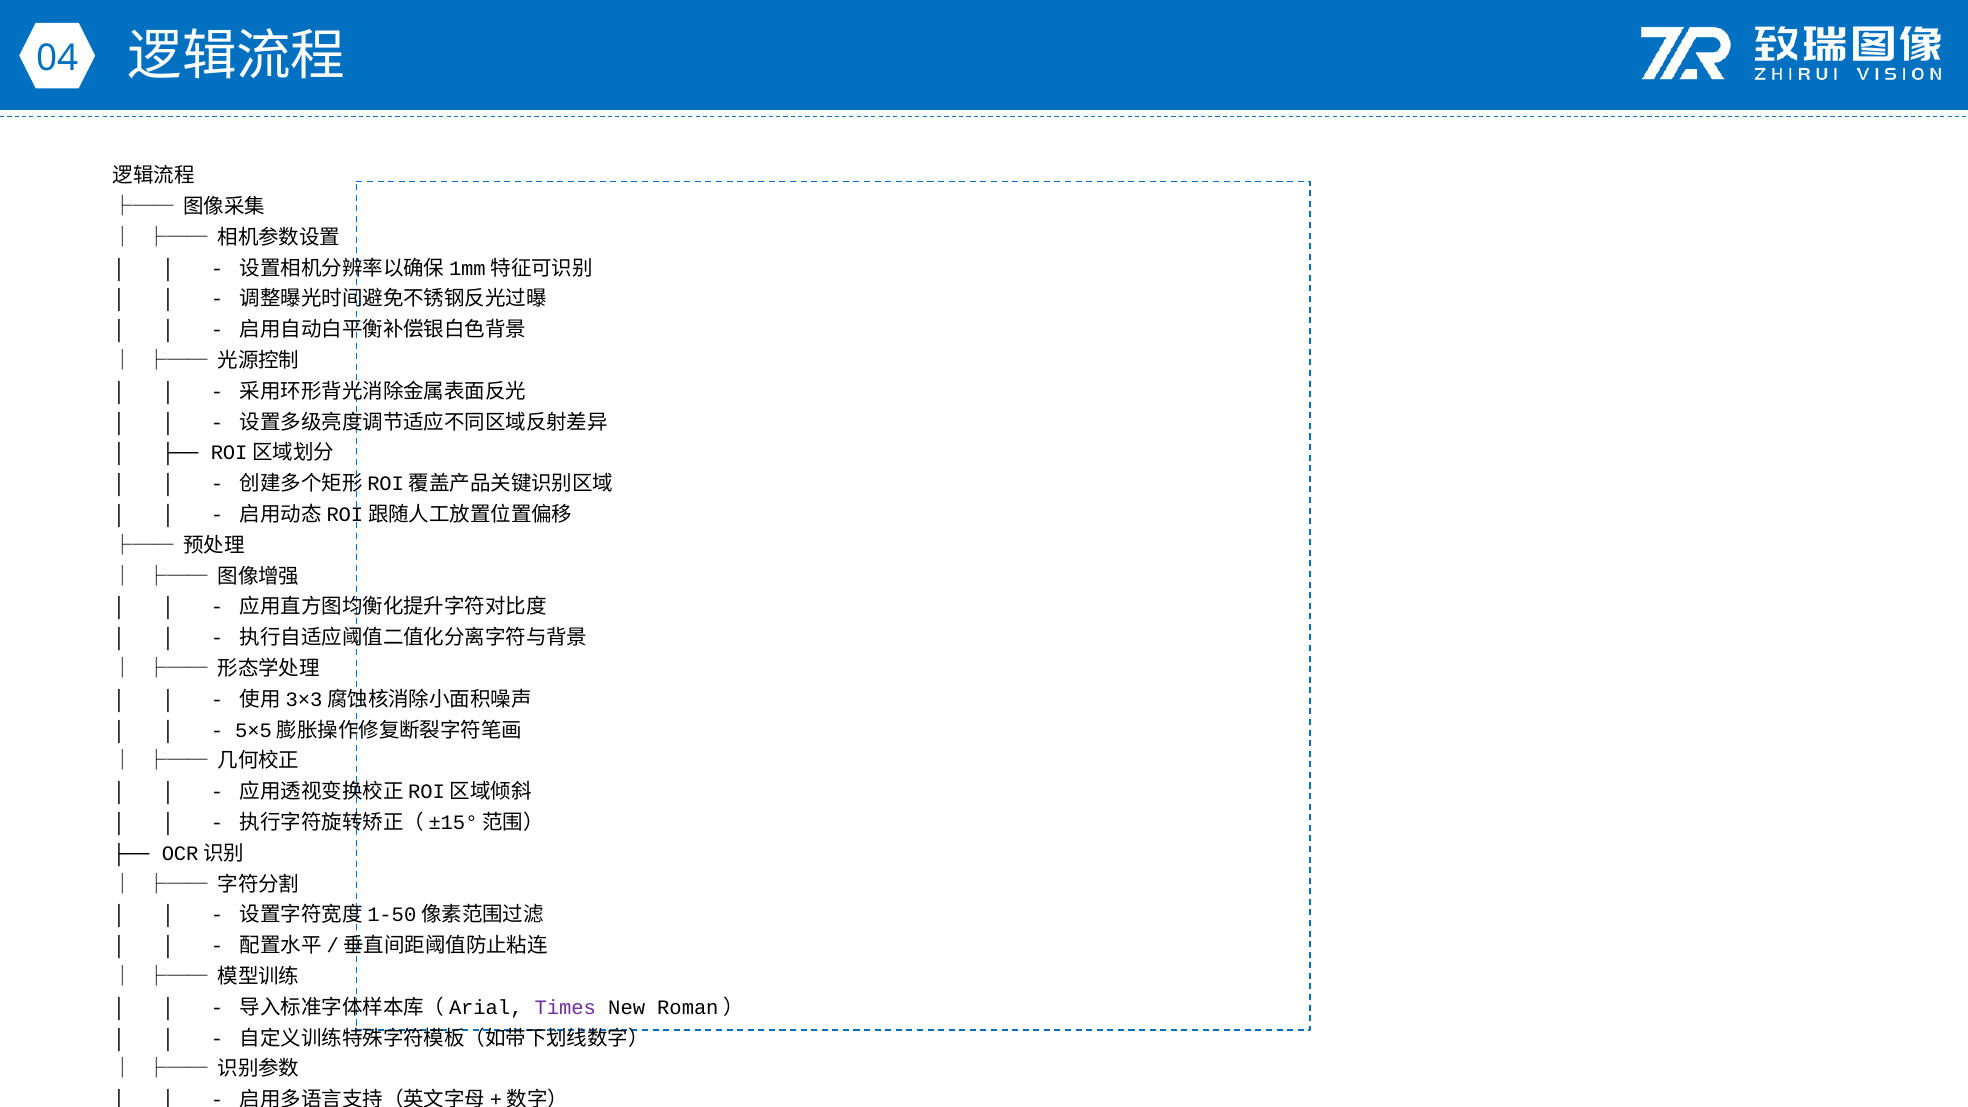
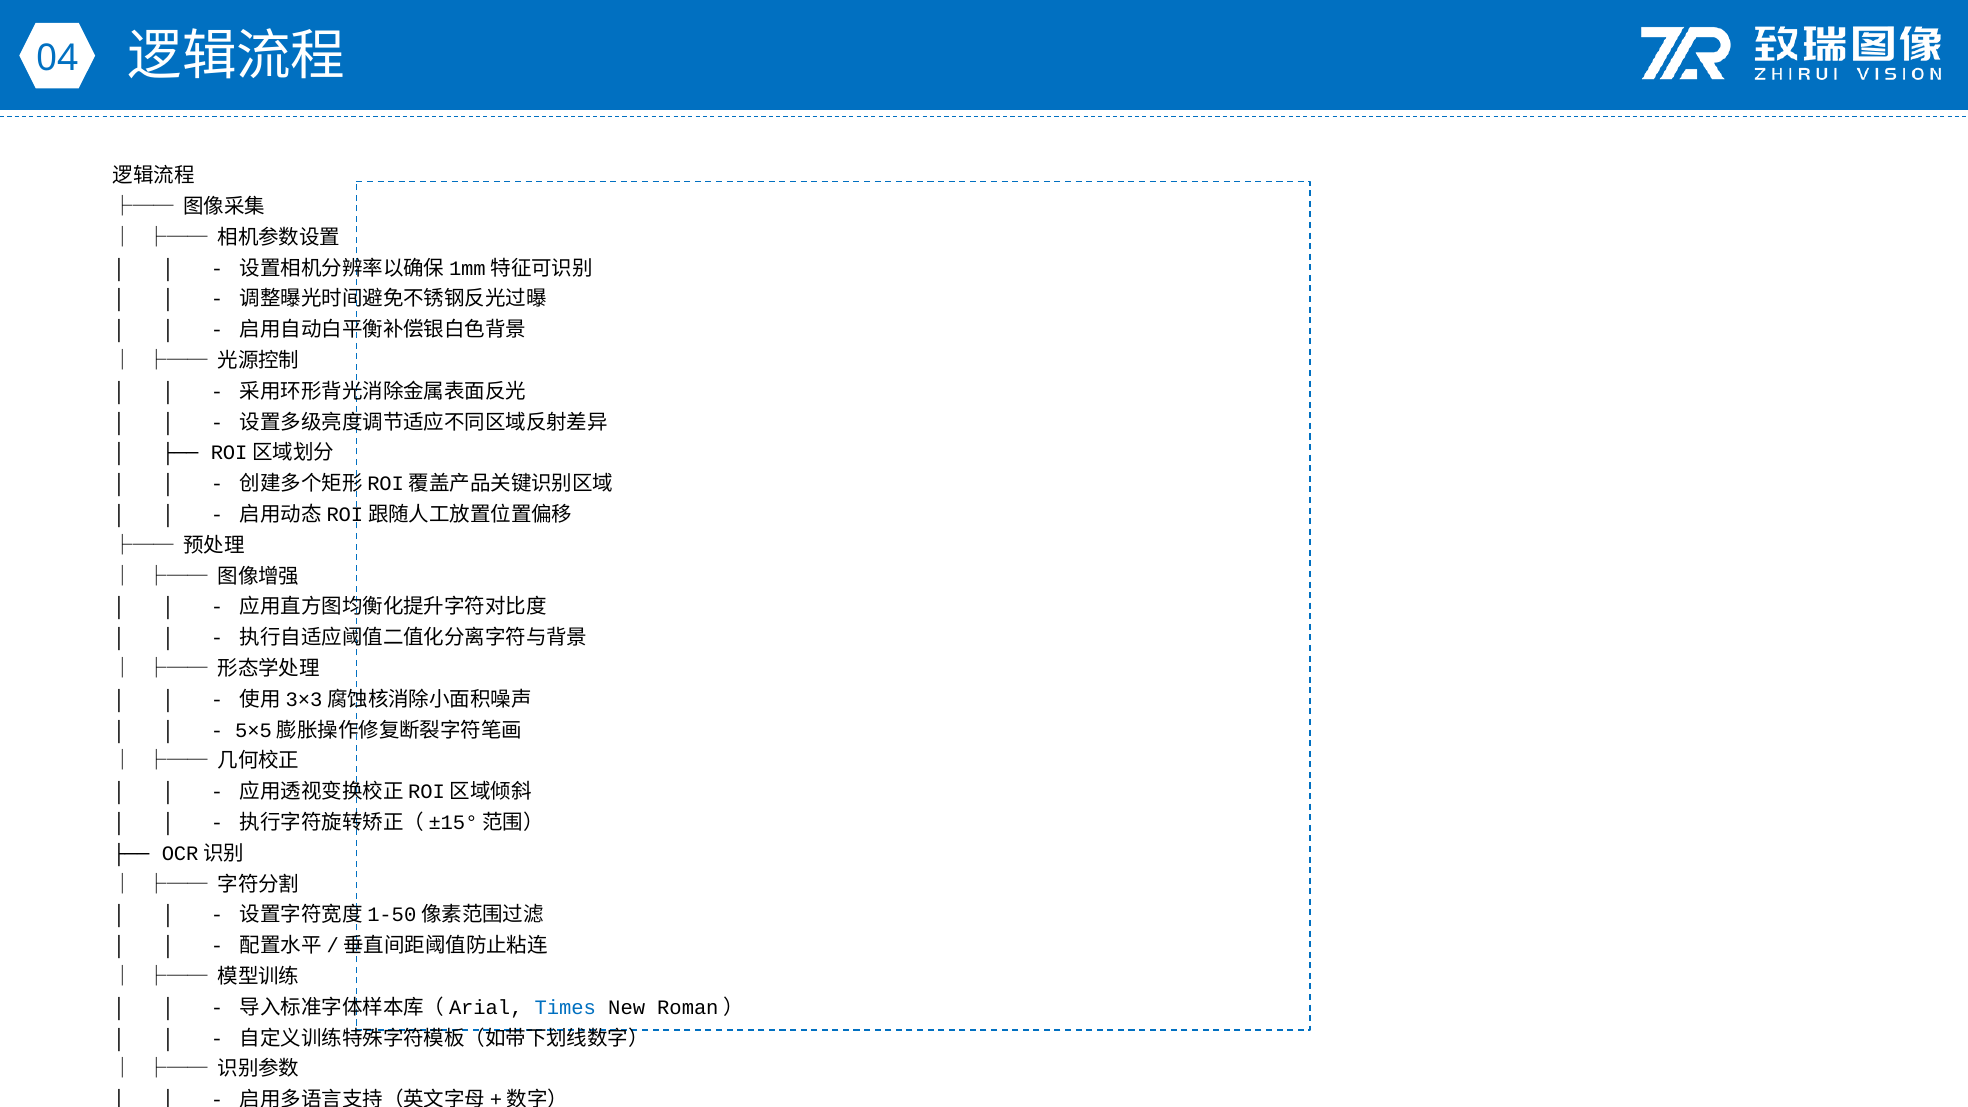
Times colour: purple -> blue (565, 1007)
